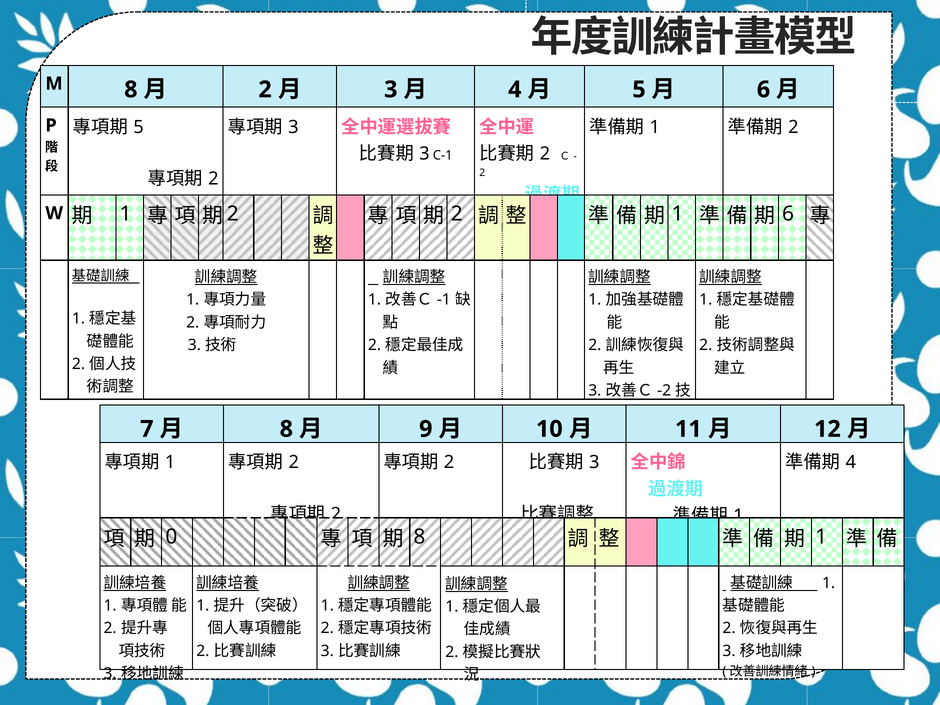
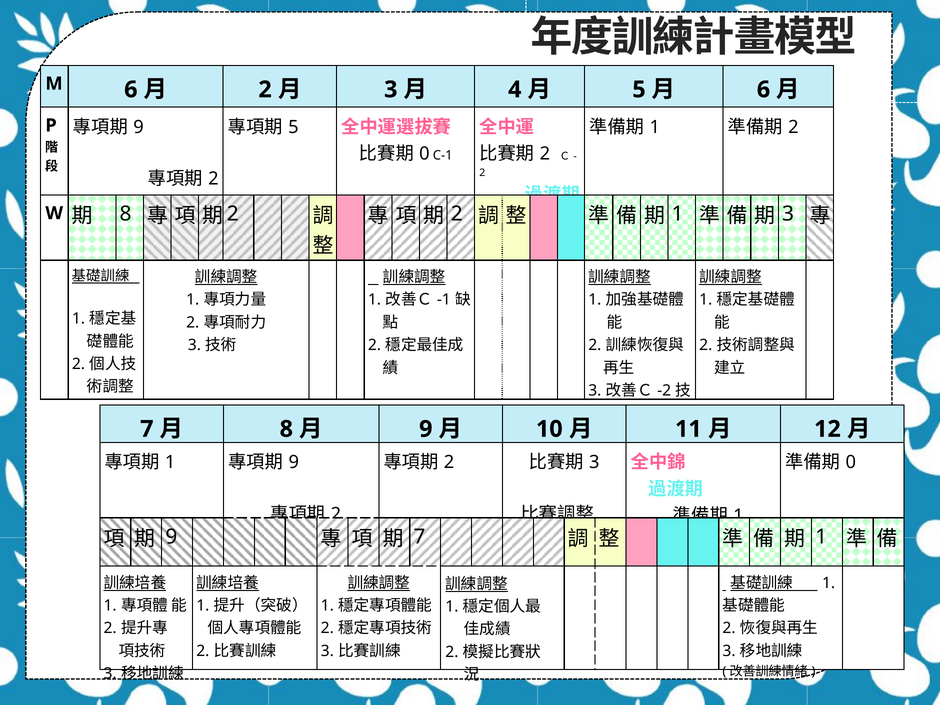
M 8: 8 -> 6 (131, 90)
5: 5 -> 9 (138, 127)
3: 3 -> 5 (293, 127)
3: 3 -> 0 (424, 154)
6: 6 -> 3 (788, 214)
1: 1 -> 8 (126, 214)
2: 2 -> 9 (294, 462)
4: 4 -> 0 (851, 462)
0: 0 -> 9 (171, 537)
8: 8 -> 7 (419, 537)
